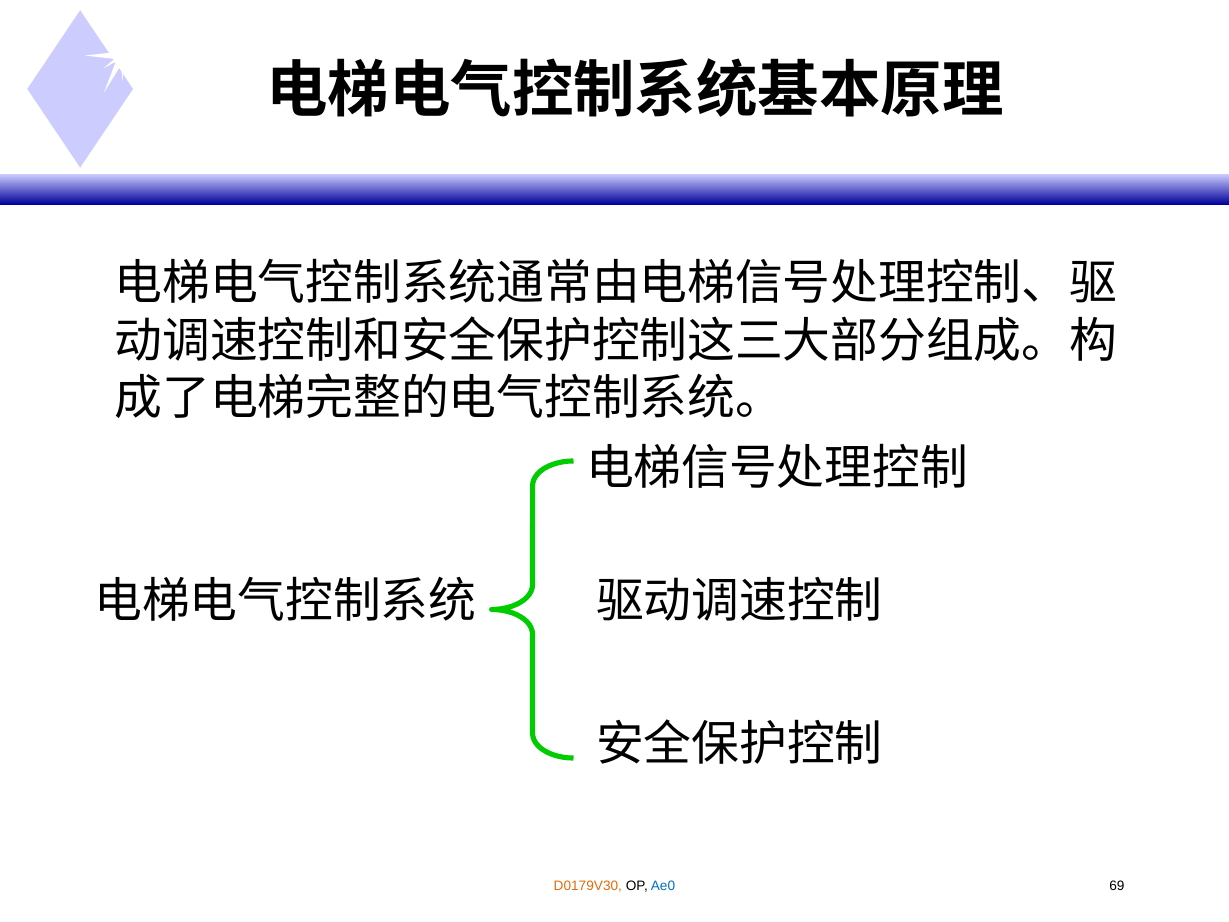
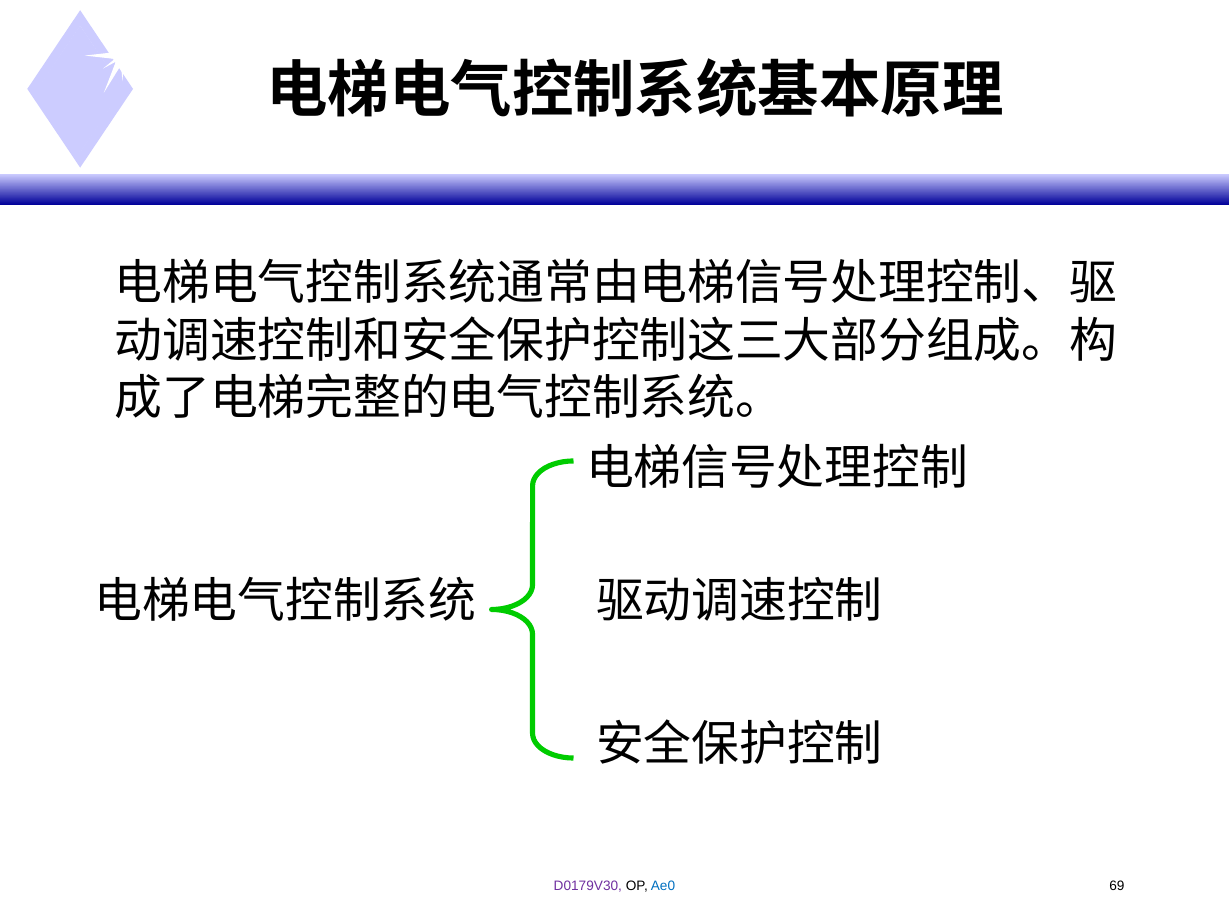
D0179V30 colour: orange -> purple (588, 886)
